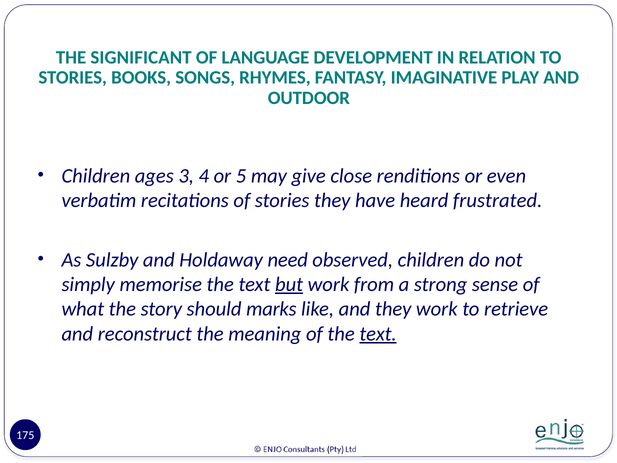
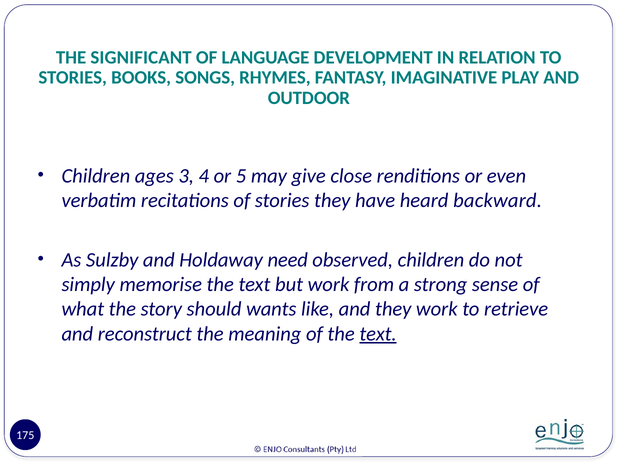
frustrated: frustrated -> backward (498, 200)
but underline: present -> none (289, 284)
marks: marks -> wants (271, 309)
